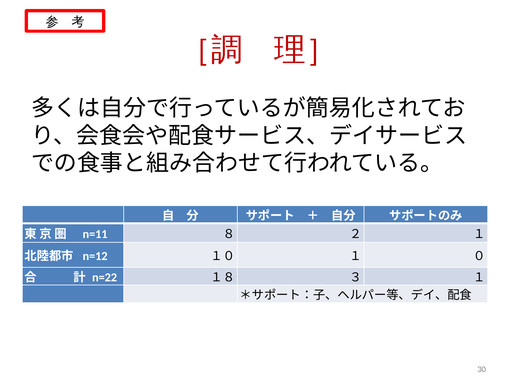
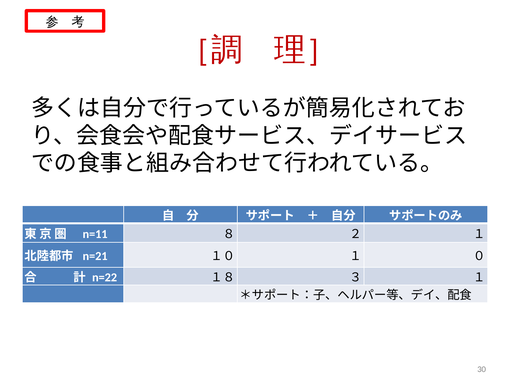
n=12: n=12 -> n=21 (95, 257)
